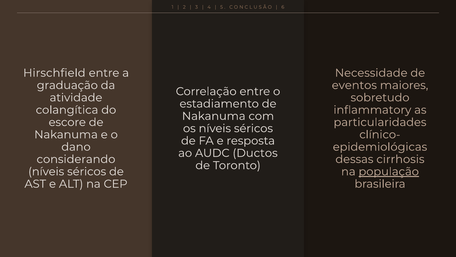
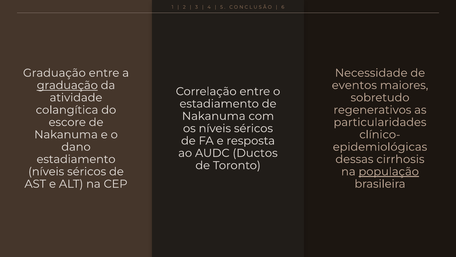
Hirschfield: Hirschfield -> Graduação (54, 73)
graduação underline: none -> present (67, 85)
inflammatory: inflammatory -> regenerativos (372, 110)
considerando: considerando -> estadiamento (76, 159)
